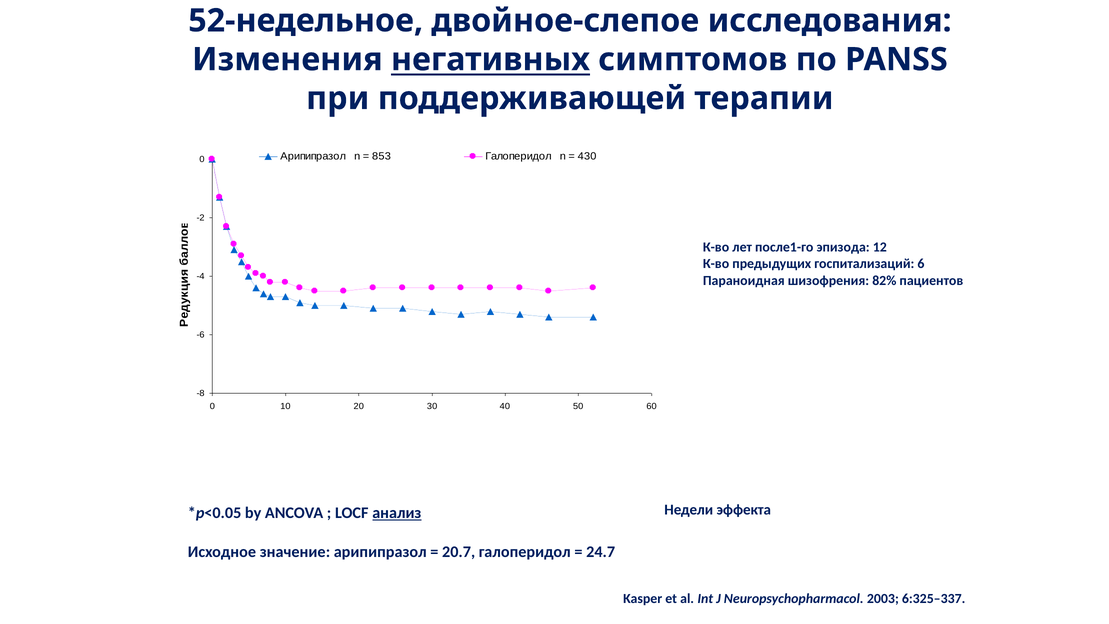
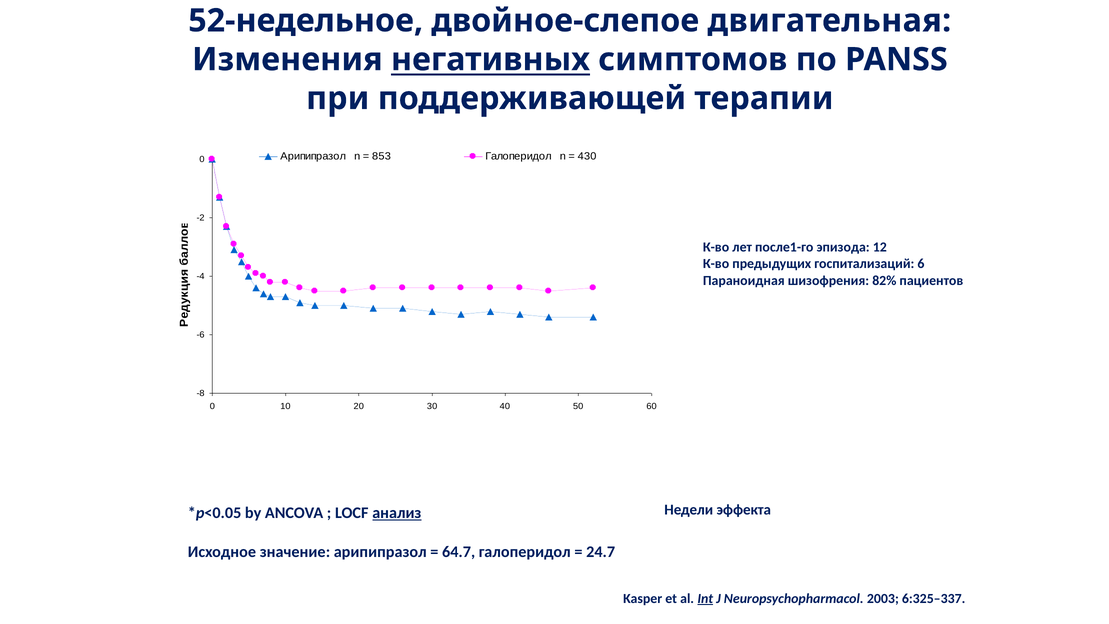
исследования: исследования -> двигательная (829, 21)
20.7: 20.7 -> 64.7 (459, 552)
Int underline: none -> present (705, 598)
